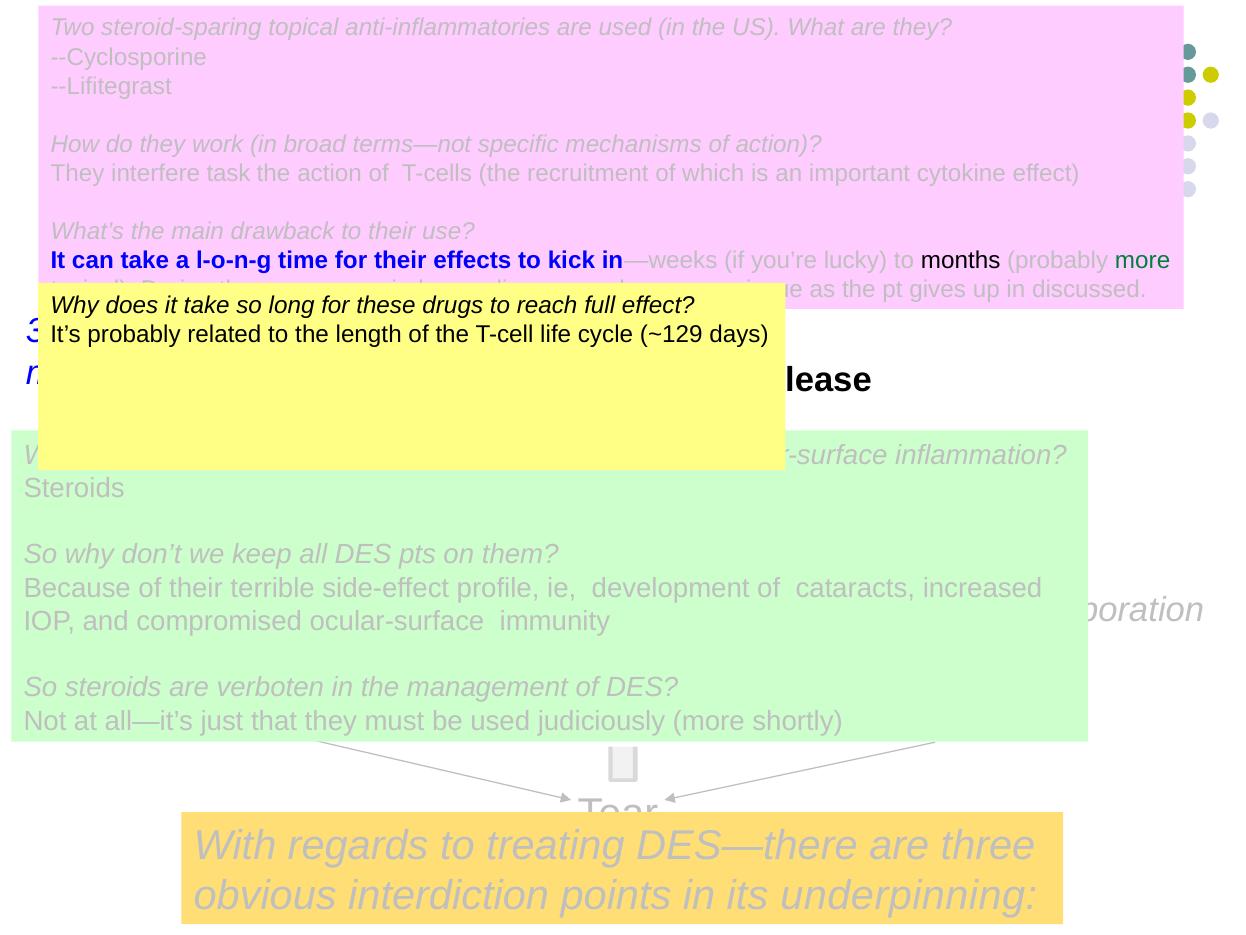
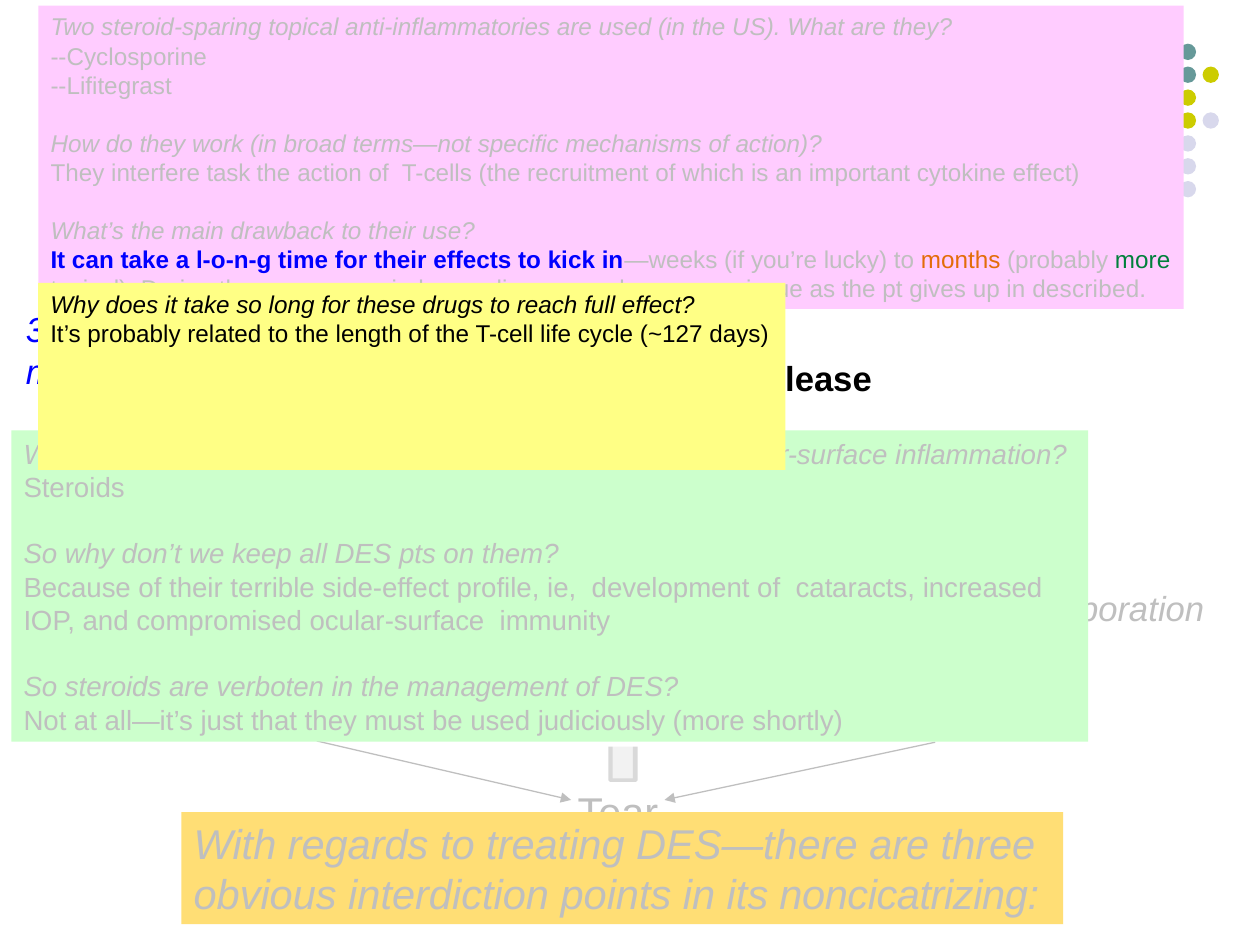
months colour: black -> orange (961, 261)
discussed: discussed -> described (1089, 290)
~129: ~129 -> ~127 (671, 334)
underpinning: underpinning -> noncicatrizing (909, 896)
